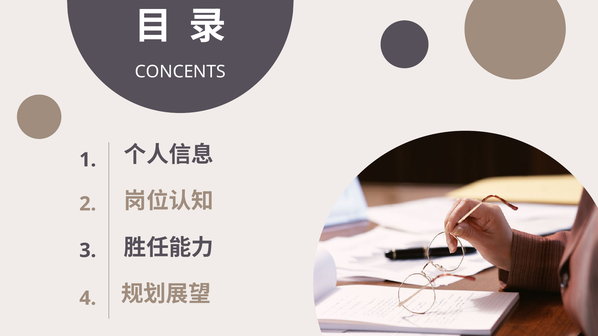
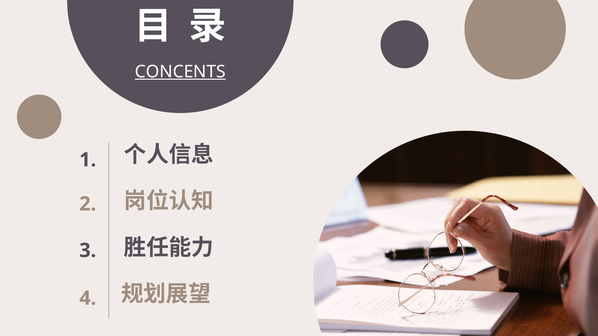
CONCENTS underline: none -> present (180, 72)
